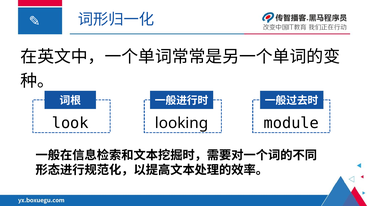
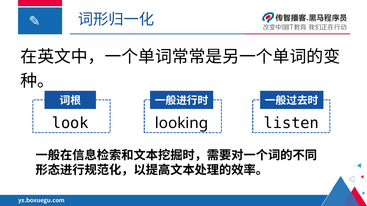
module: module -> listen (291, 123)
